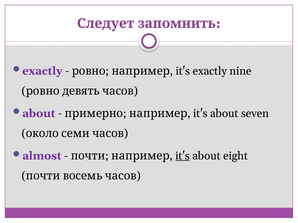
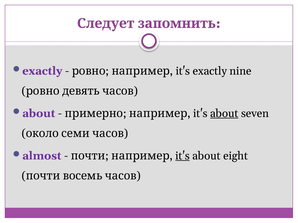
about underline: none -> present (224, 114)
